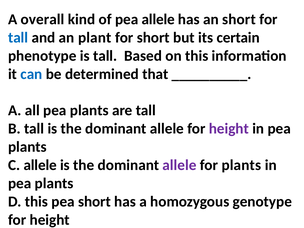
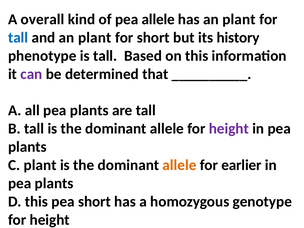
has an short: short -> plant (239, 19)
certain: certain -> history (238, 38)
can colour: blue -> purple (31, 74)
C allele: allele -> plant (40, 165)
allele colour: purple -> orange (179, 165)
for plants: plants -> earlier (241, 165)
